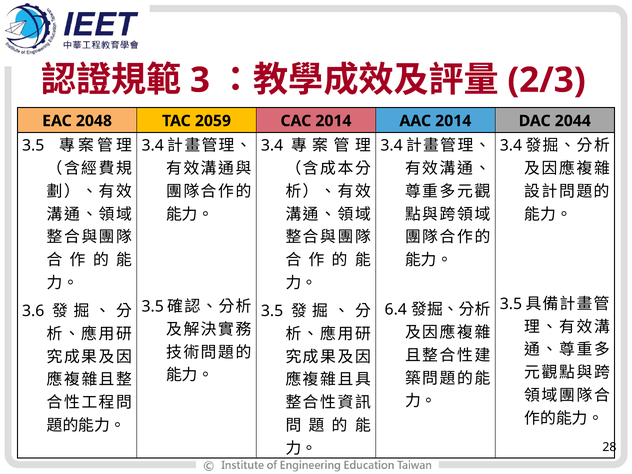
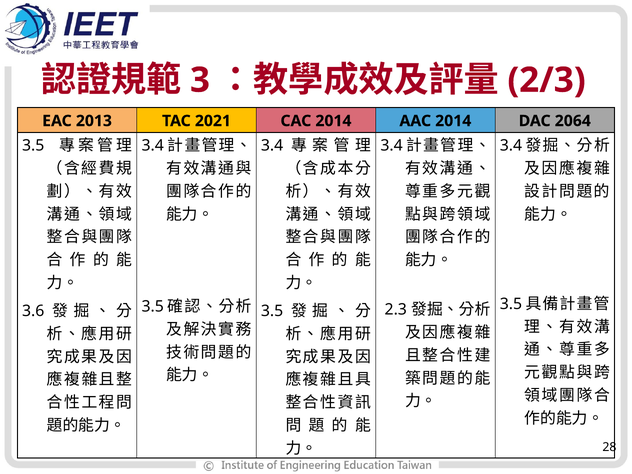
2048: 2048 -> 2013 (94, 121)
2059: 2059 -> 2021 (213, 121)
2044: 2044 -> 2064 (573, 121)
6.4: 6.4 -> 2.3 (396, 310)
